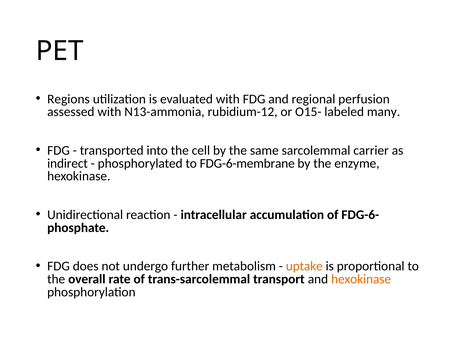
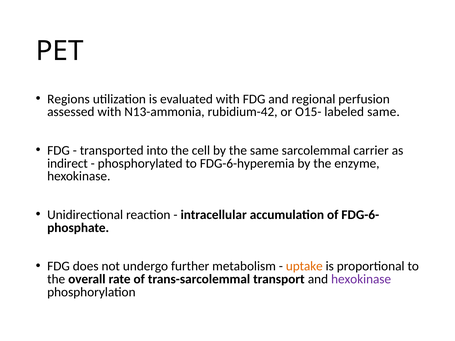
rubidium-12: rubidium-12 -> rubidium-42 (243, 112)
labeled many: many -> same (383, 112)
FDG-6-membrane: FDG-6-membrane -> FDG-6-hyperemia (247, 163)
hexokinase colour: orange -> purple (361, 279)
